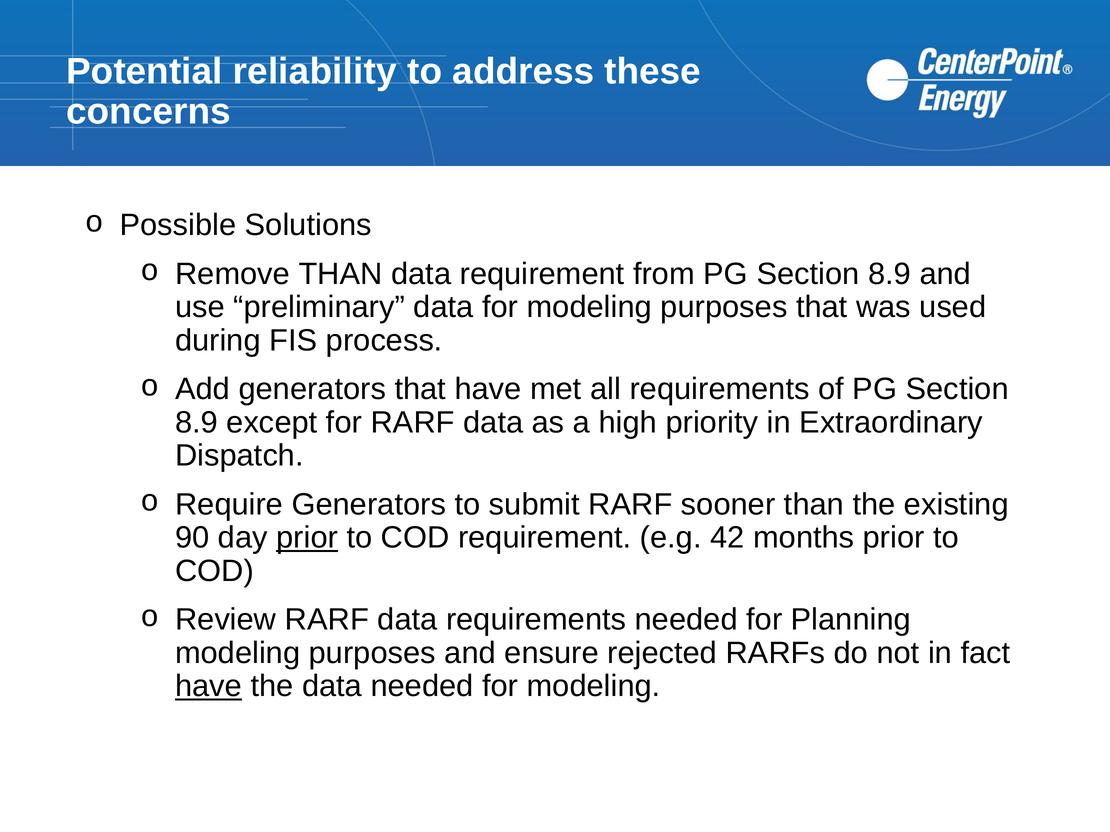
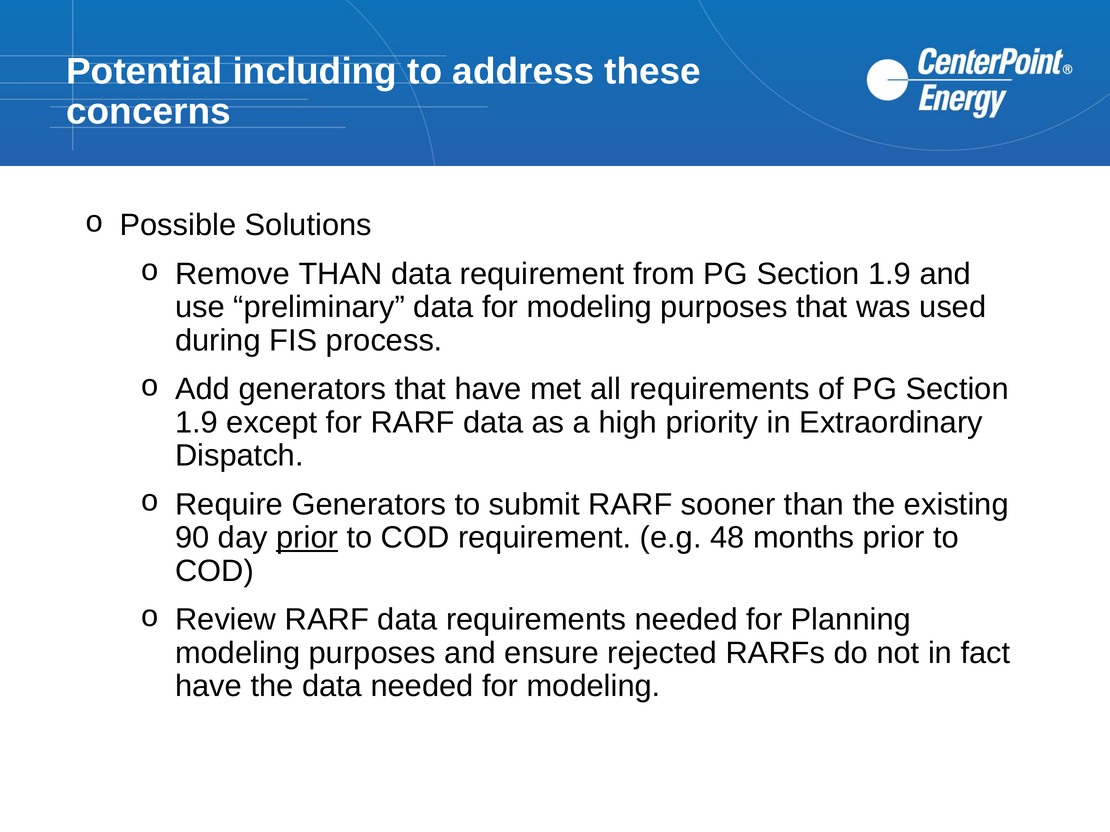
reliability: reliability -> including (315, 71)
from PG Section 8.9: 8.9 -> 1.9 (889, 274)
8.9: 8.9 -> 1.9 (197, 423)
42: 42 -> 48 (727, 538)
have underline: present -> none (209, 687)
